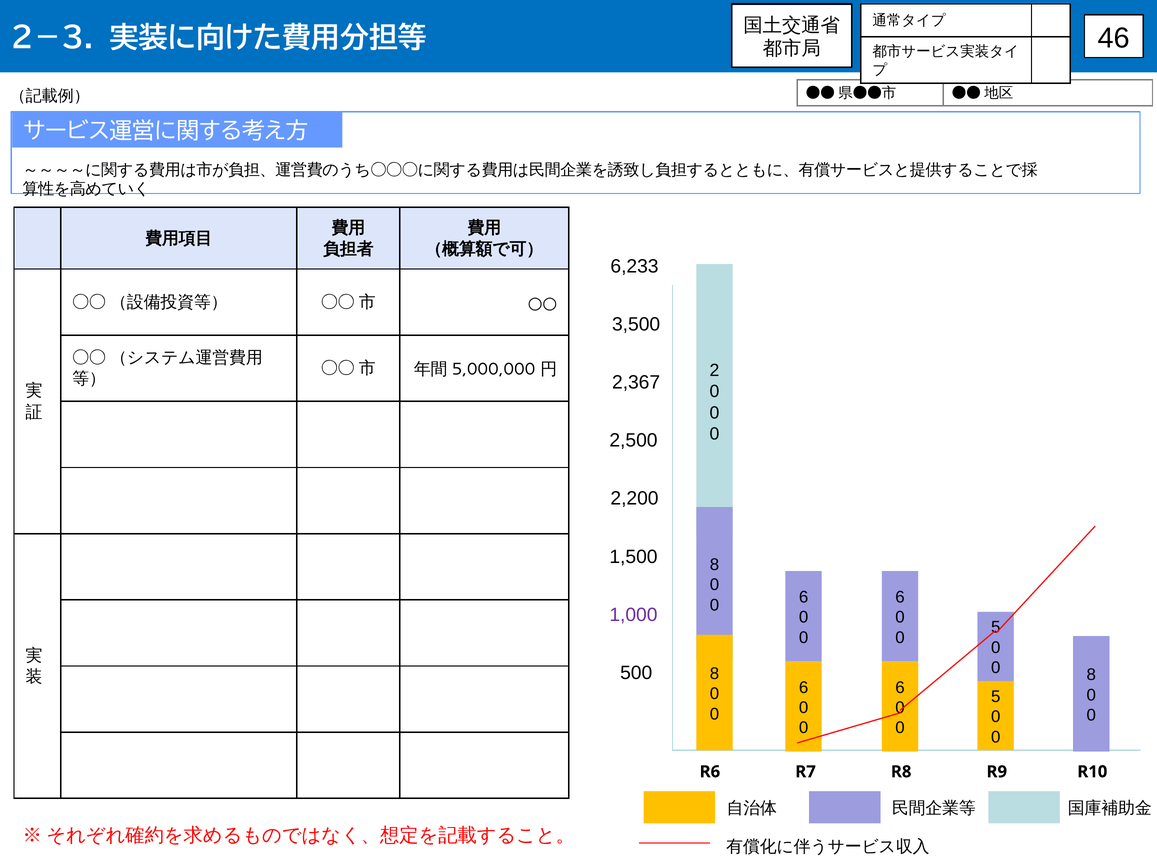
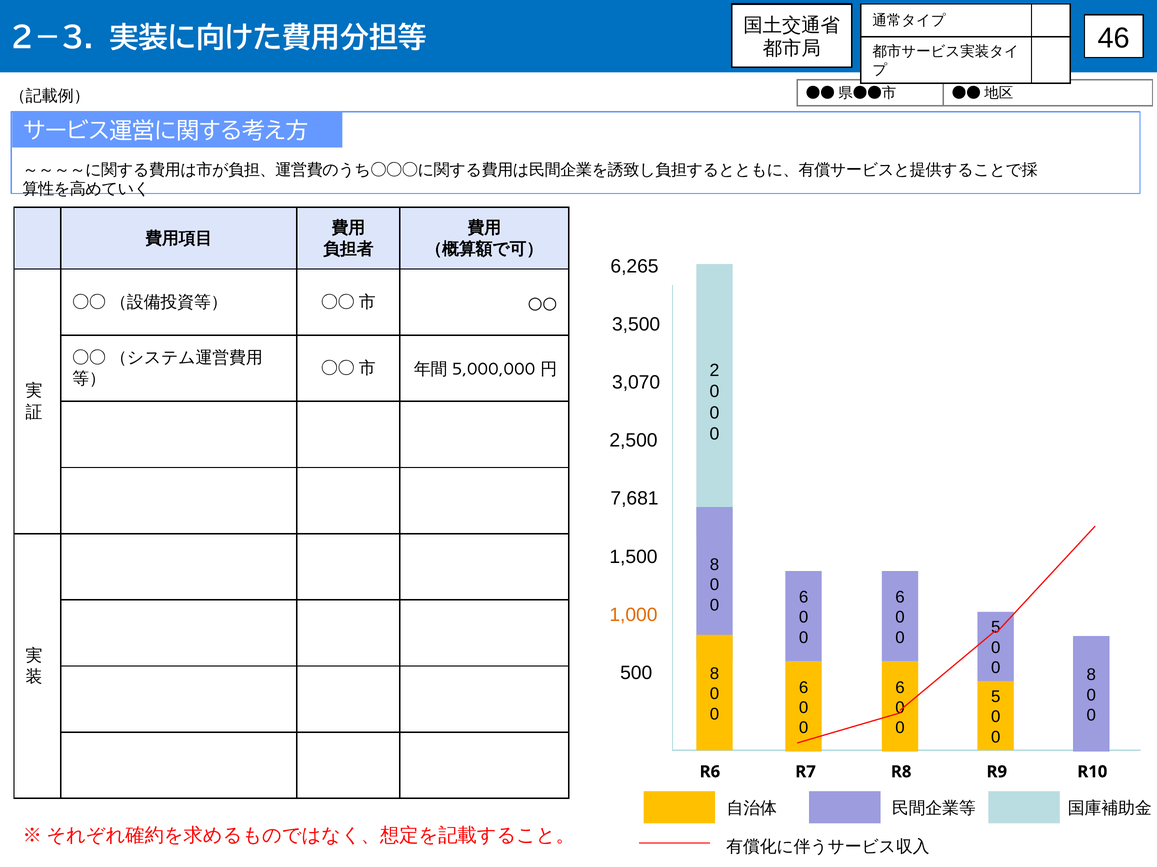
6,233: 6,233 -> 6,265 (635, 266)
2,367: 2,367 -> 3,070 (636, 383)
2,200: 2,200 -> 7,681 (635, 499)
1,000 colour: purple -> orange (633, 615)
